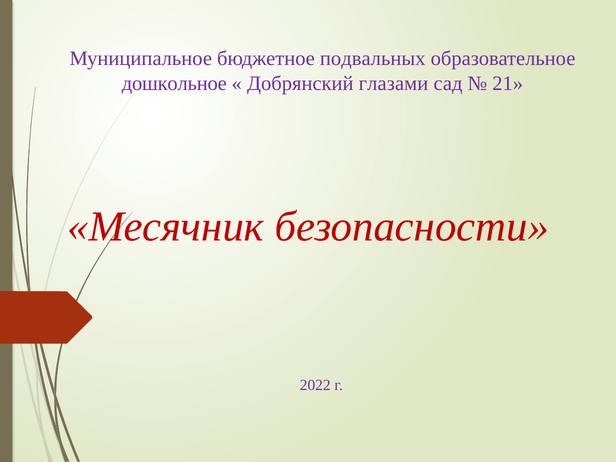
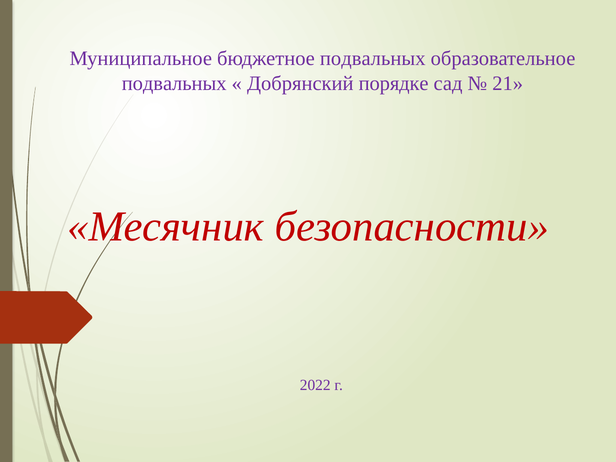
дошкольное: дошкольное -> подвальных (174, 83)
глазами: глазами -> порядке (394, 83)
